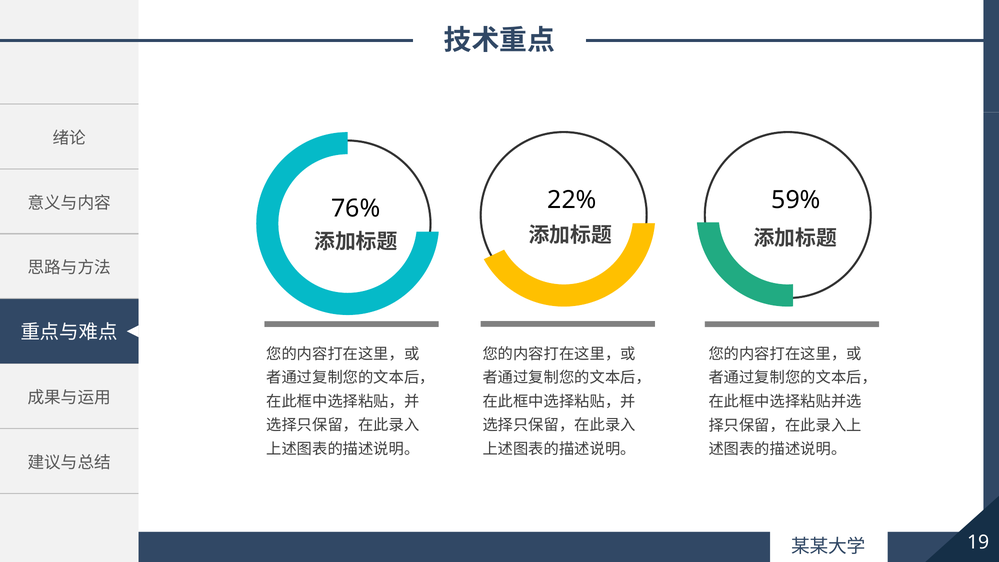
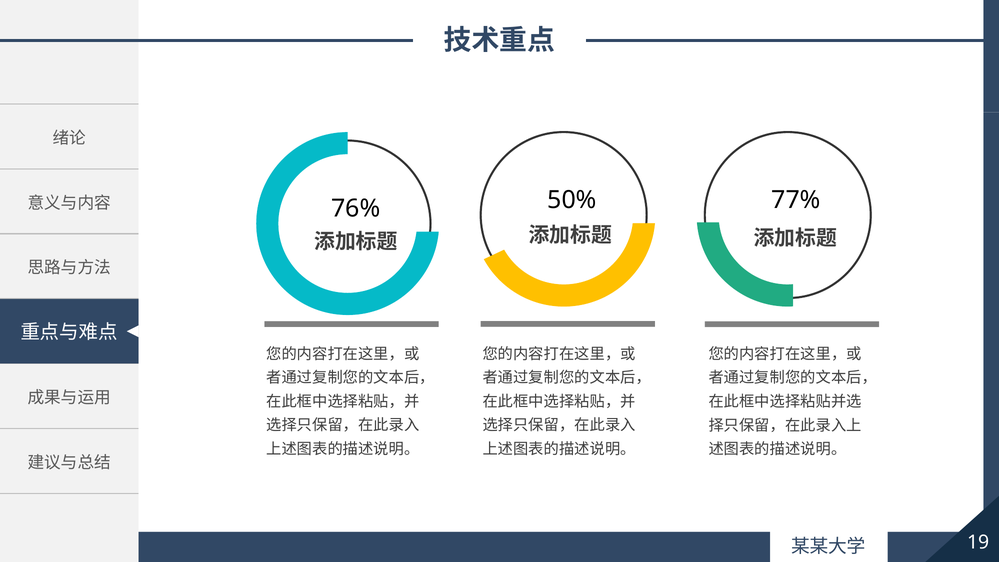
22%: 22% -> 50% (572, 200)
59%: 59% -> 77% (796, 200)
